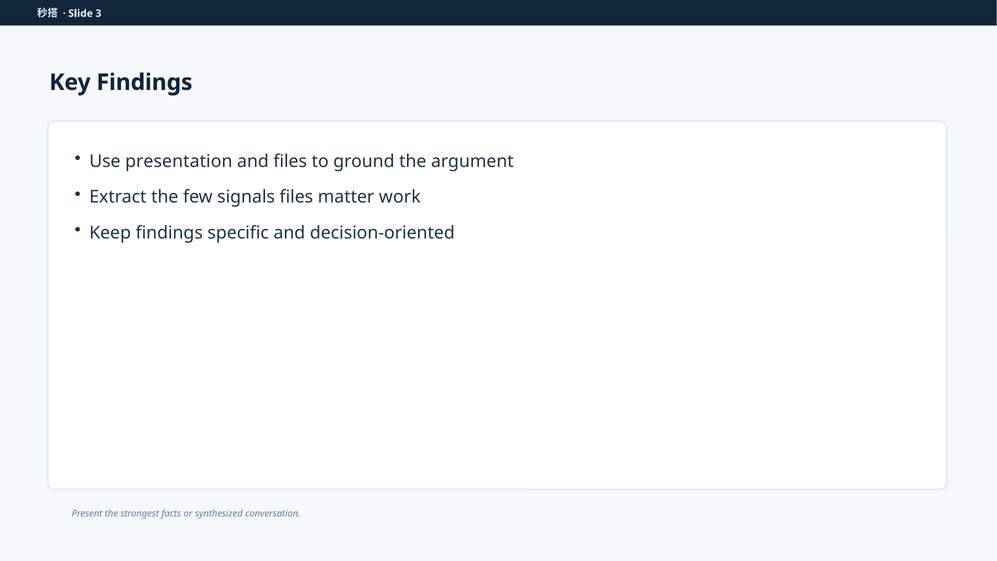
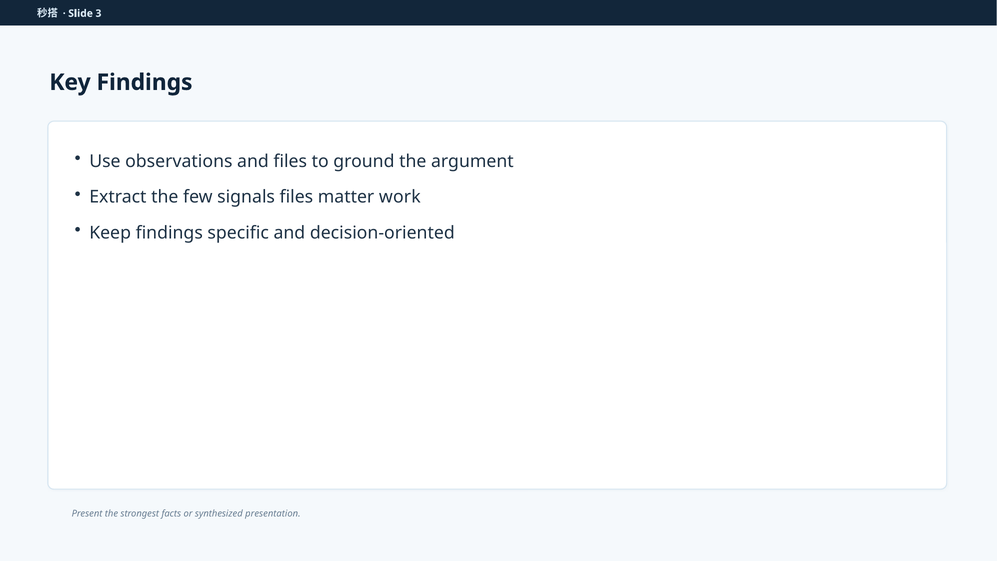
presentation: presentation -> observations (179, 161)
conversation: conversation -> presentation (273, 514)
